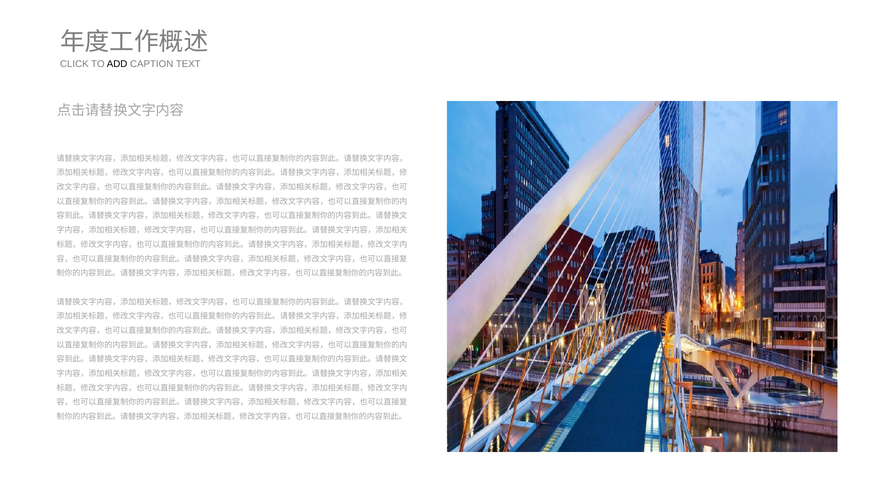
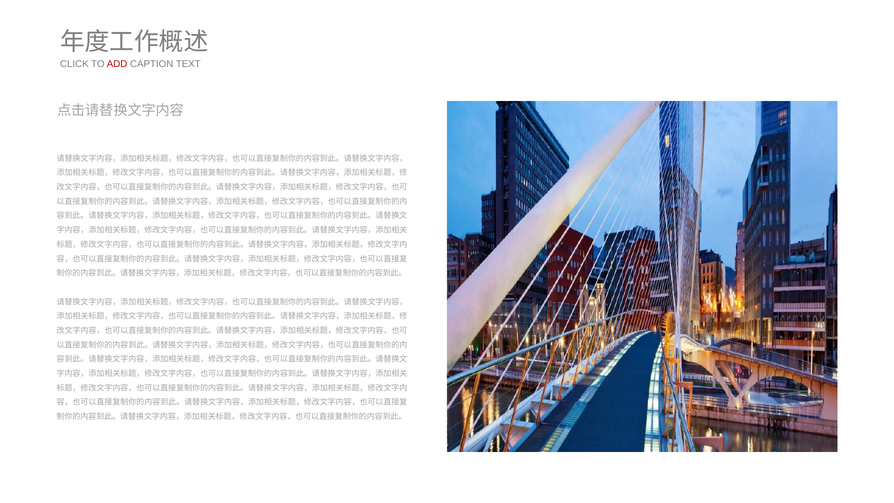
ADD colour: black -> red (117, 64)
